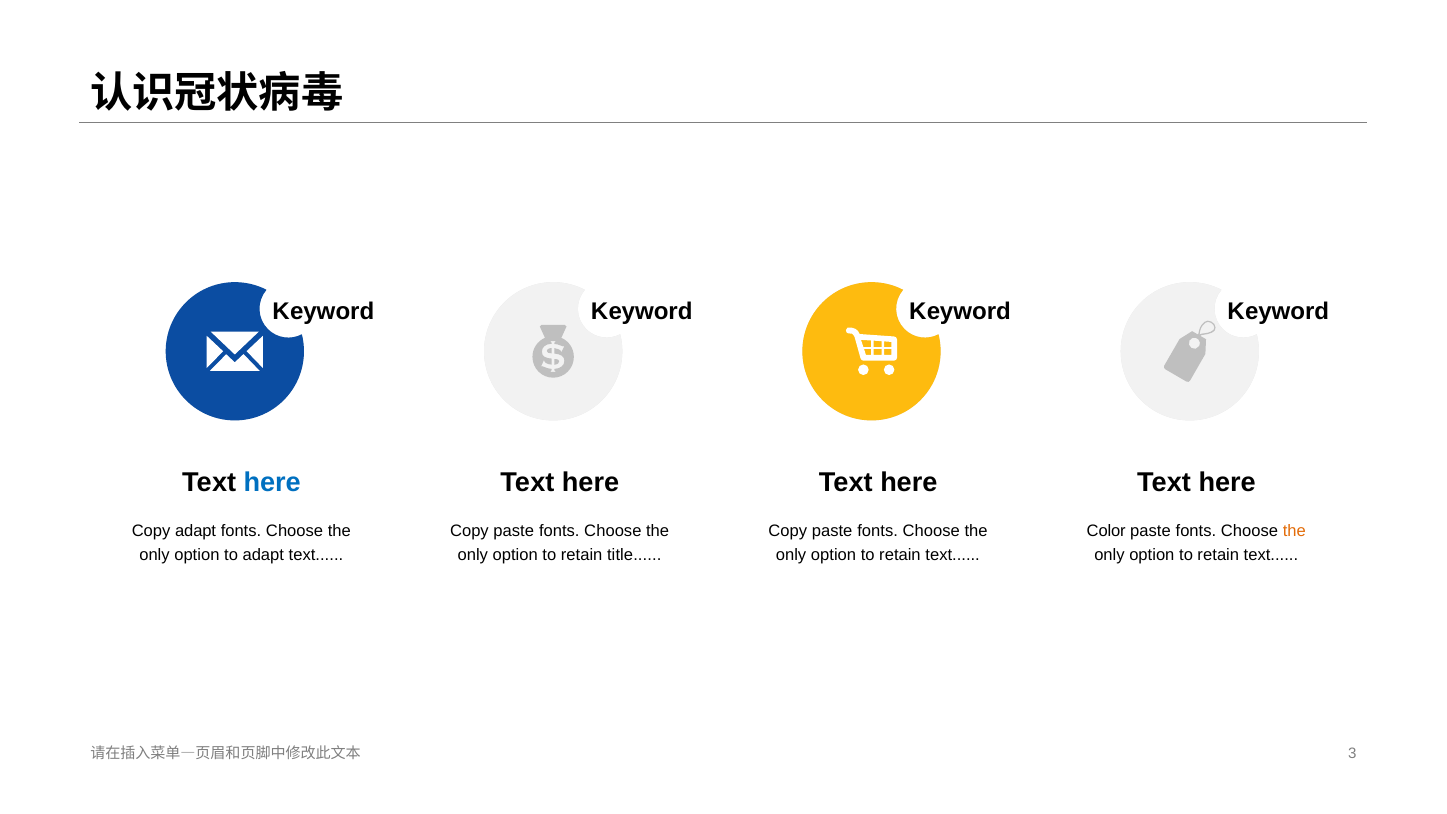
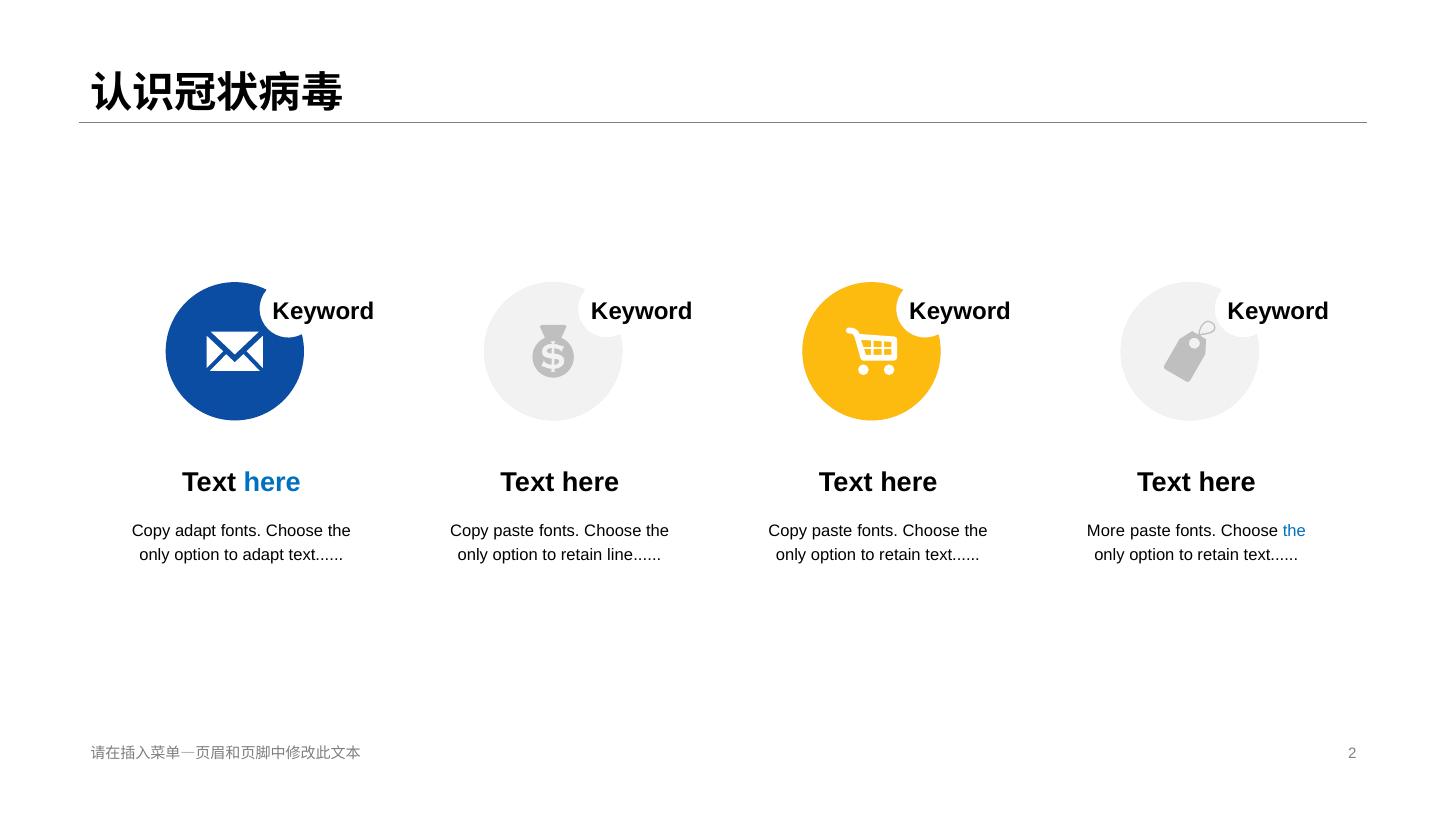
Color: Color -> More (1106, 531)
the colour: orange -> blue (1294, 531)
title: title -> line (634, 555)
3: 3 -> 2 (1352, 754)
